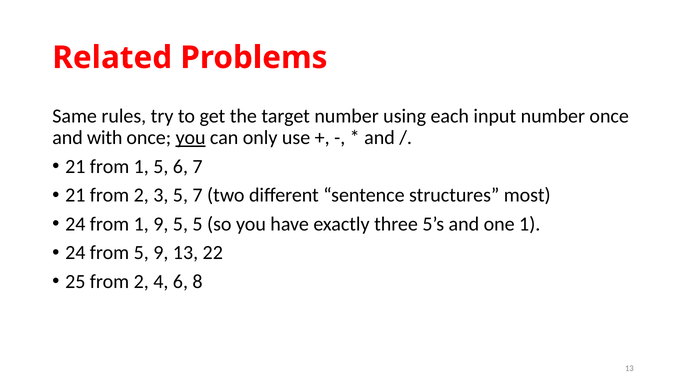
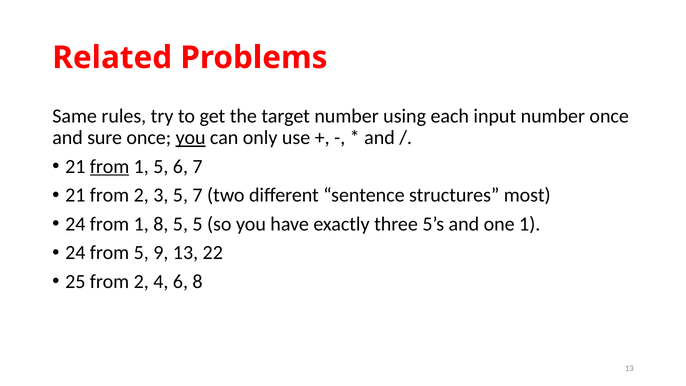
with: with -> sure (105, 138)
from underline: none -> present (110, 166)
1 9: 9 -> 8 (161, 224)
